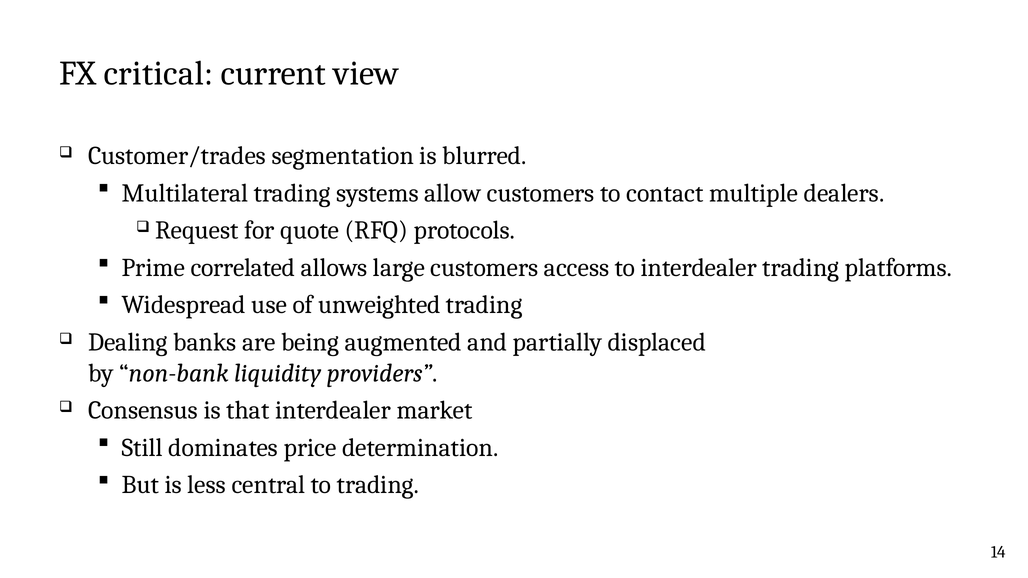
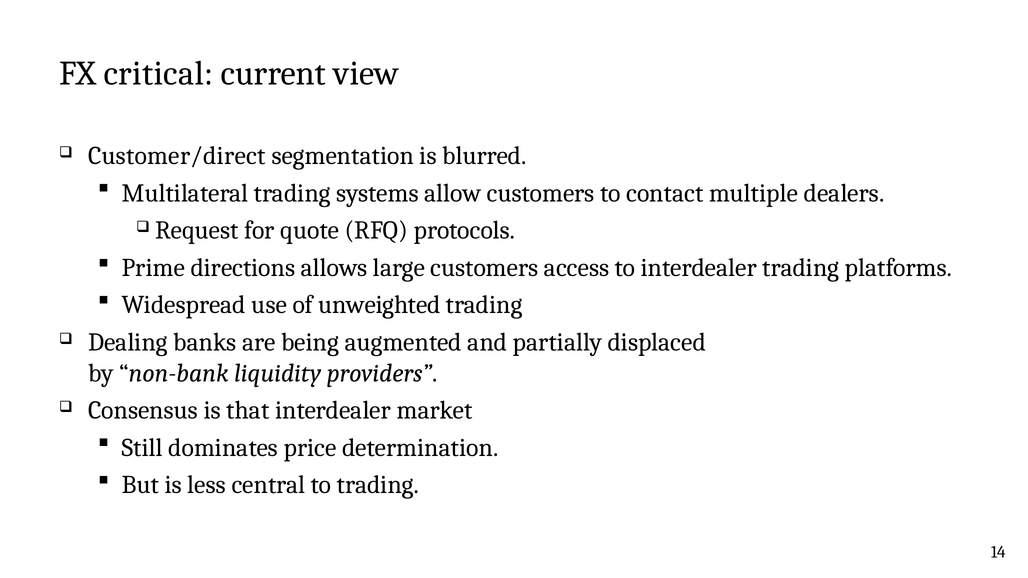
Customer/trades: Customer/trades -> Customer/direct (177, 156)
correlated: correlated -> directions (243, 268)
